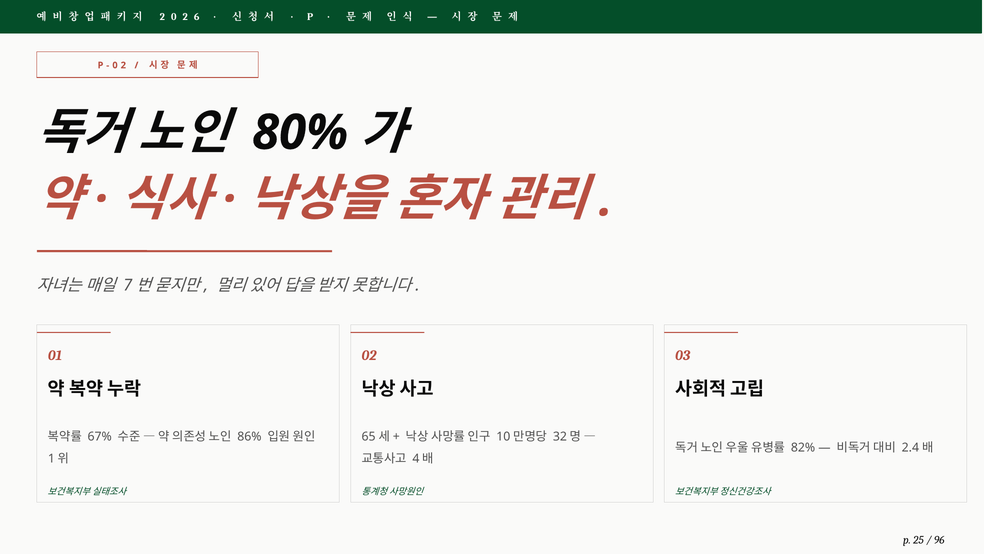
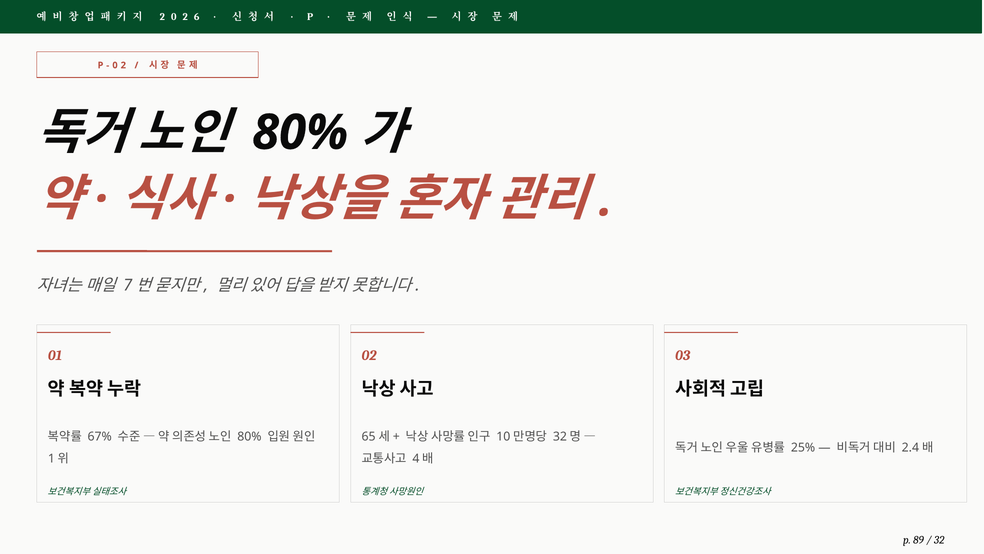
86%: 86% -> 80% (249, 436)
82%: 82% -> 25% (803, 447)
25: 25 -> 89 (919, 539)
96: 96 -> 32 (939, 539)
